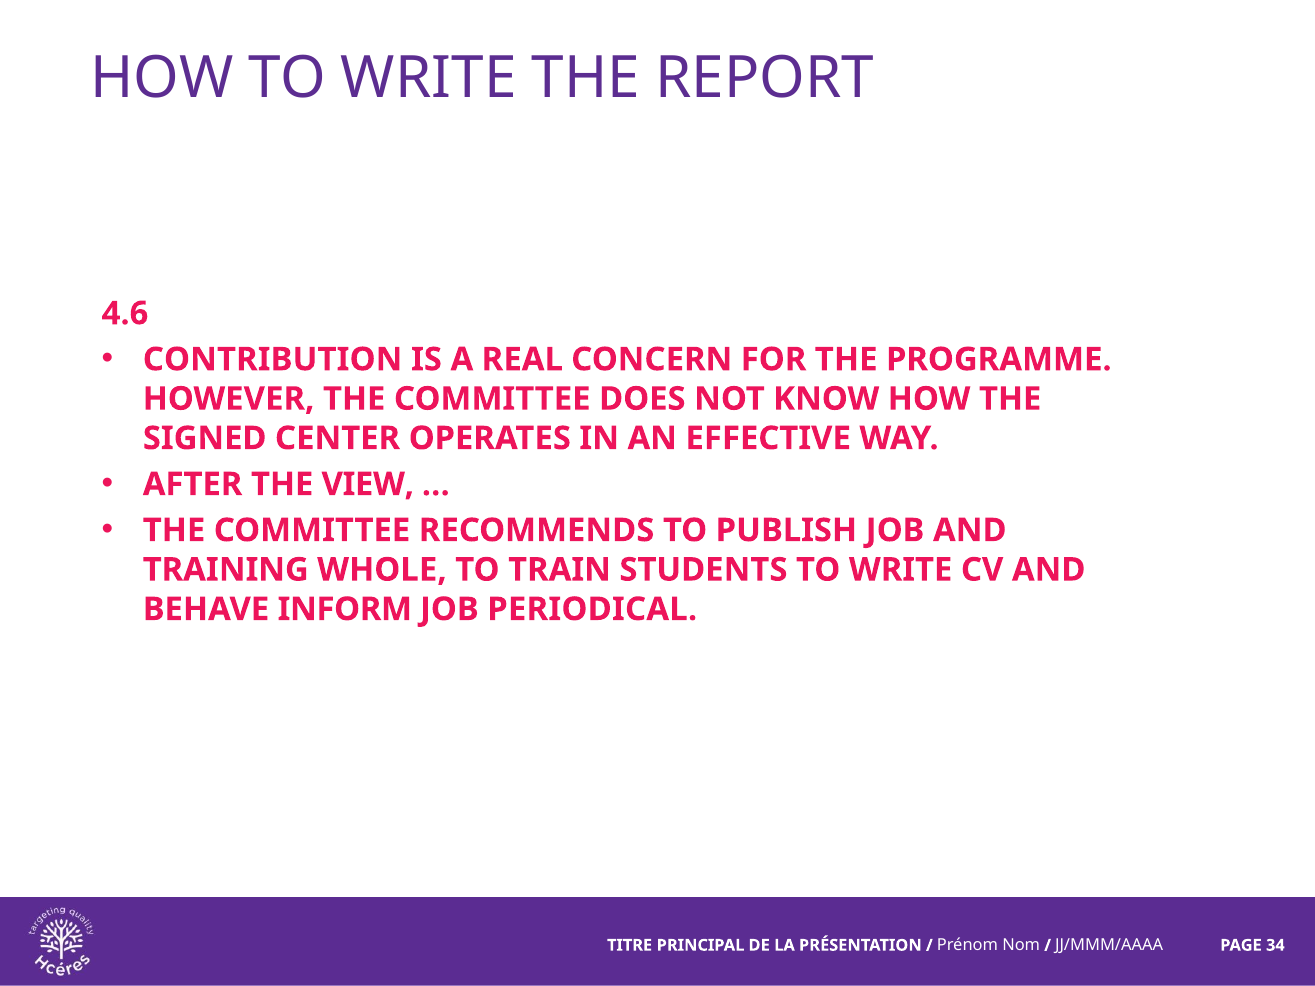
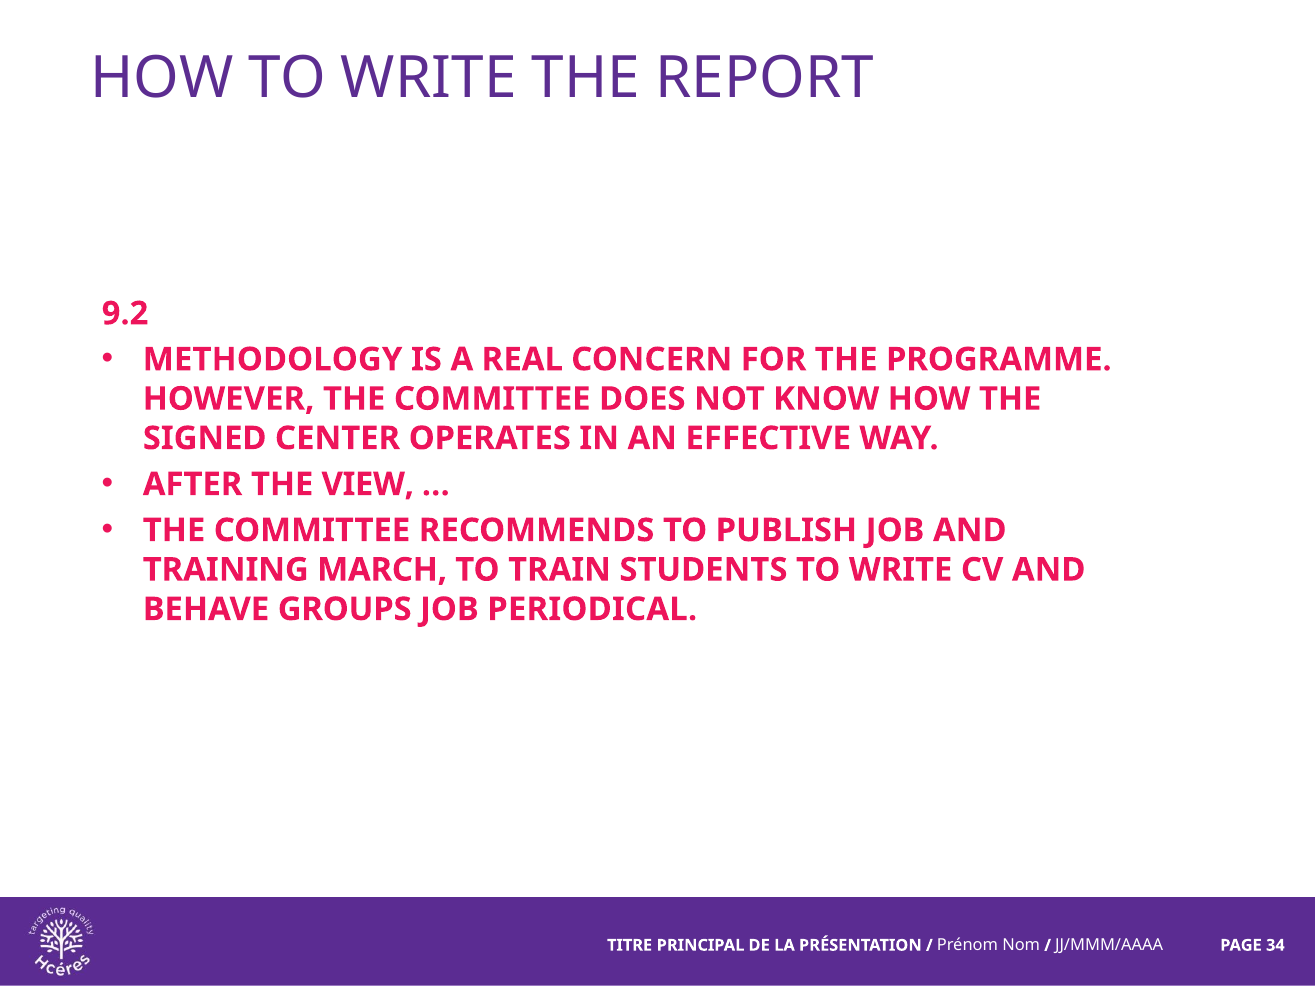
4.6: 4.6 -> 9.2 (125, 314)
CONTRIBUTION: CONTRIBUTION -> METHODOLOGY (273, 360)
WHOLE: WHOLE -> MARCH (382, 570)
INFORM: INFORM -> GROUPS (345, 609)
